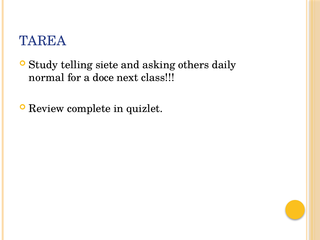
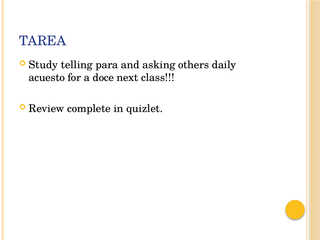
siete: siete -> para (107, 65)
normal: normal -> acuesto (47, 78)
